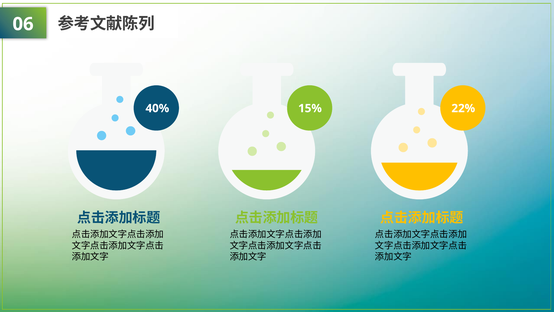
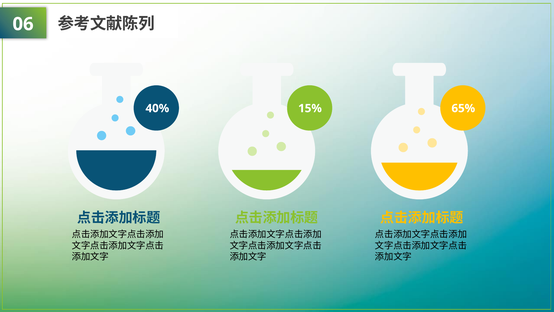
22%: 22% -> 65% (463, 108)
